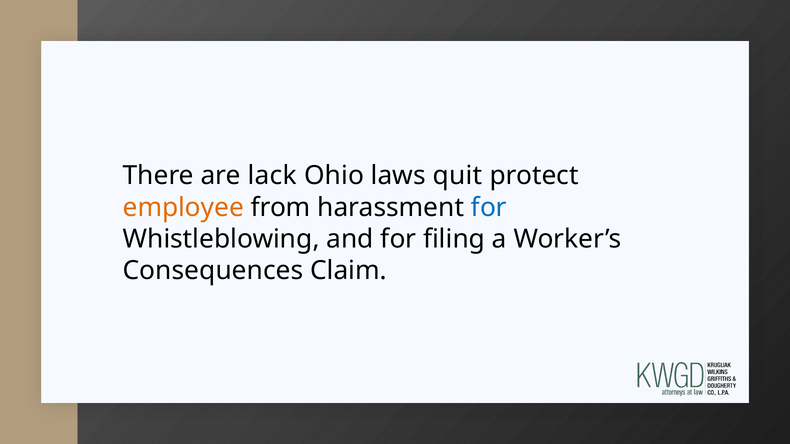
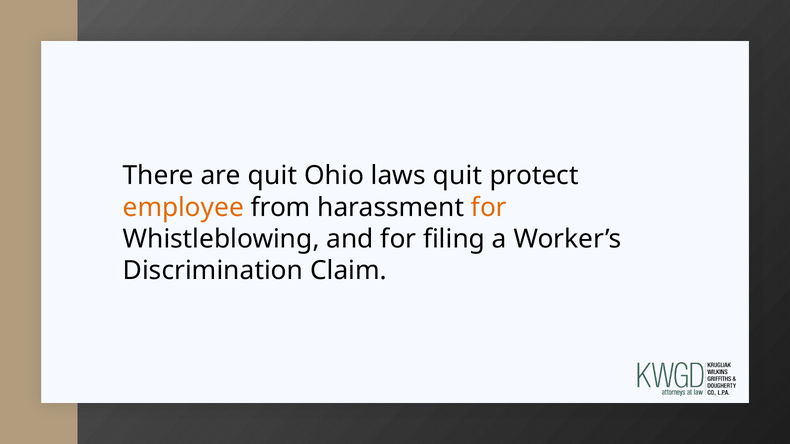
are lack: lack -> quit (272, 176)
for colour: blue -> orange (489, 208)
Consequences: Consequences -> Discrimination (213, 271)
